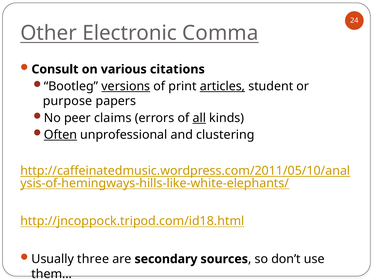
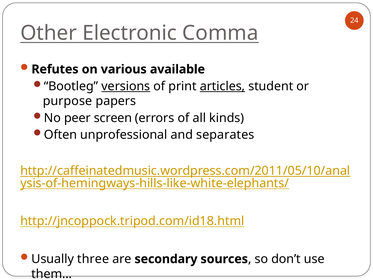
Consult: Consult -> Refutes (55, 69)
citations: citations -> available (177, 69)
claims: claims -> screen (113, 118)
all underline: present -> none (199, 118)
Often underline: present -> none (60, 135)
clustering: clustering -> separates (225, 135)
